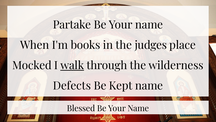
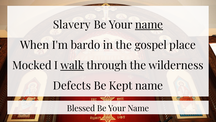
Partake: Partake -> Slavery (72, 25)
name underline: none -> present (149, 25)
books: books -> bardo (85, 45)
judges: judges -> gospel (151, 45)
